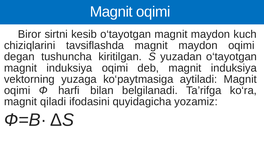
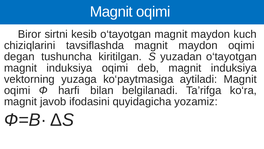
qilаdi: qilаdi -> javob (53, 101)
